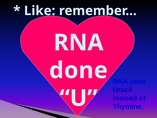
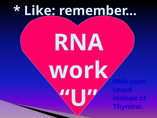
done: done -> work (78, 70)
